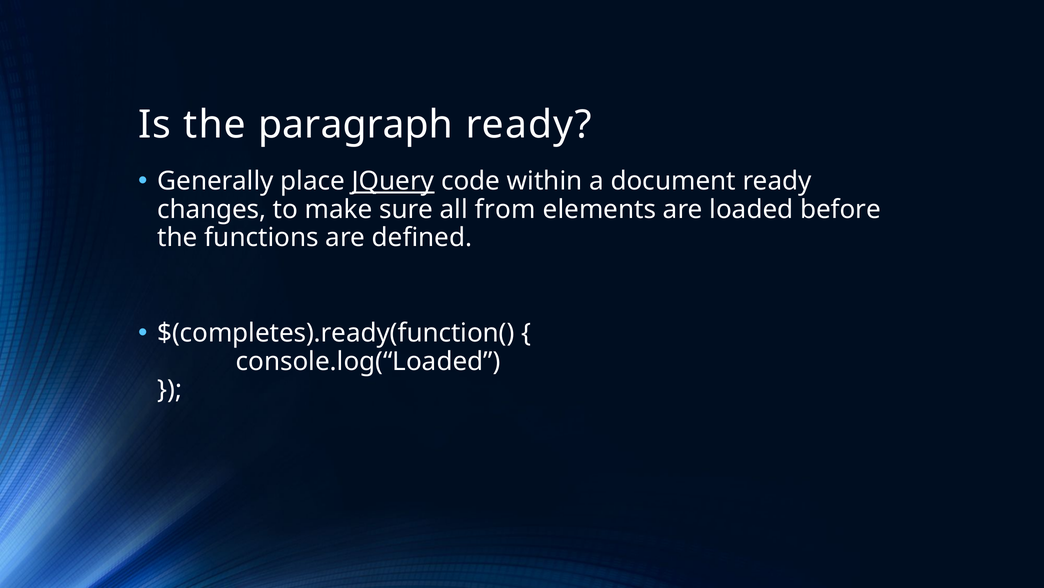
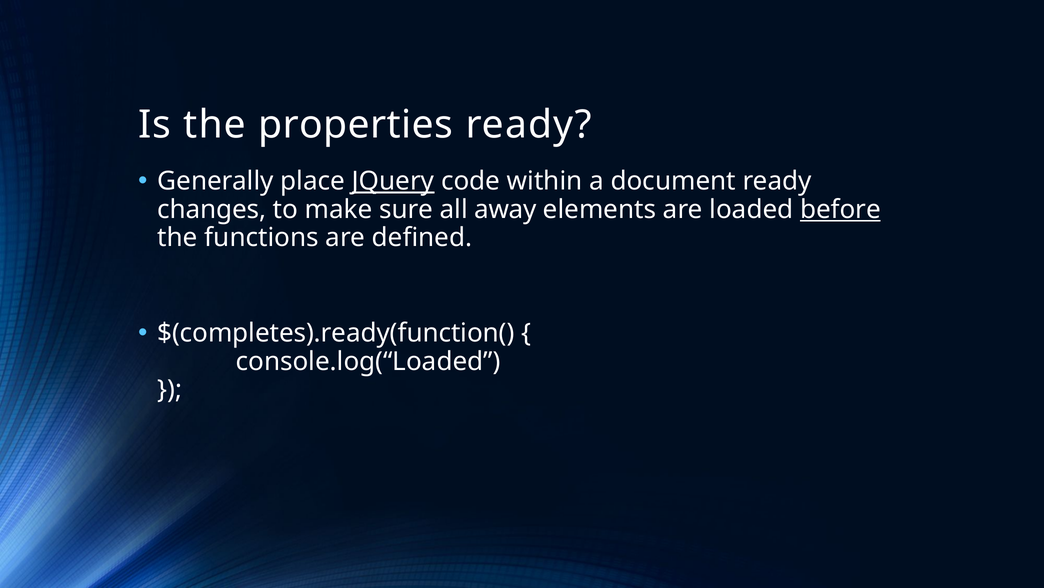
paragraph: paragraph -> properties (356, 125)
from: from -> away (506, 209)
before underline: none -> present (840, 209)
